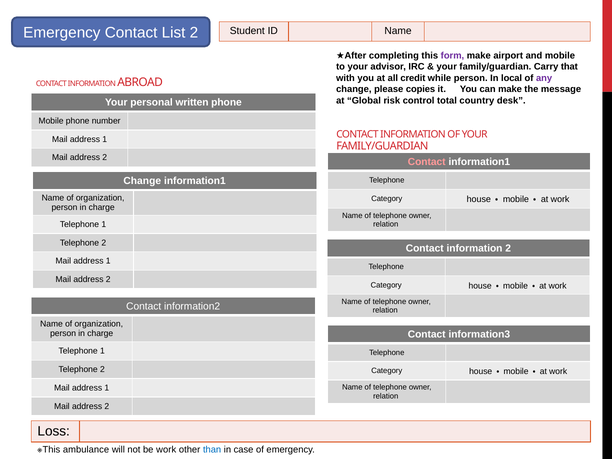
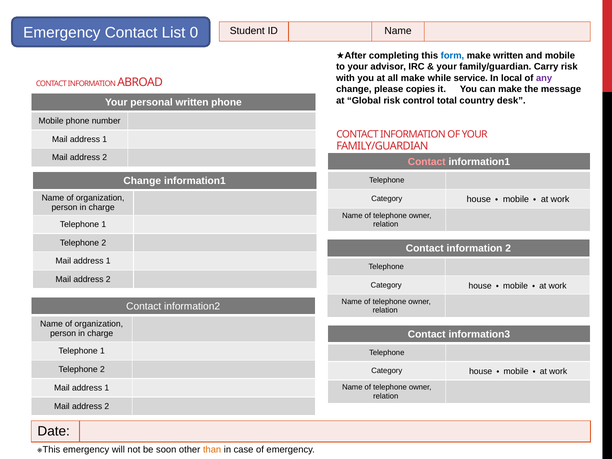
List 2: 2 -> 0 (194, 33)
form colour: purple -> blue (452, 56)
make airport: airport -> written (508, 56)
Carry that: that -> risk (569, 67)
all credit: credit -> make (413, 78)
while person: person -> service (471, 78)
Loss: Loss -> Date (54, 431)
※This ambulance: ambulance -> emergency (86, 450)
be work: work -> soon (166, 450)
than colour: blue -> orange (212, 450)
